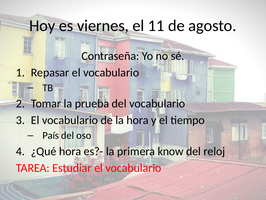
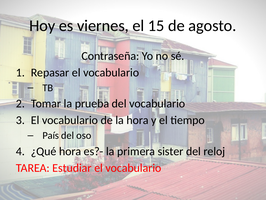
11: 11 -> 15 (156, 26)
know: know -> sister (171, 151)
